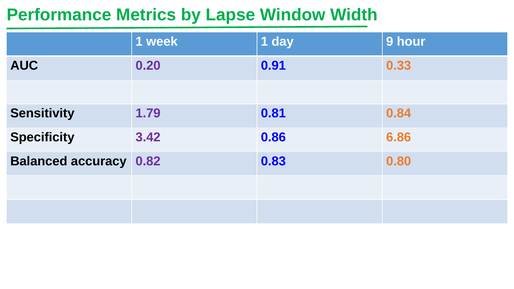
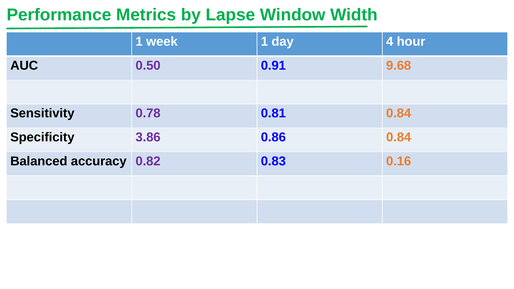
9: 9 -> 4 (390, 42)
0.20: 0.20 -> 0.50 (148, 66)
0.33: 0.33 -> 9.68 (399, 66)
1.79: 1.79 -> 0.78 (148, 113)
3.42: 3.42 -> 3.86 (148, 137)
0.86 6.86: 6.86 -> 0.84 (399, 137)
0.80: 0.80 -> 0.16 (399, 161)
